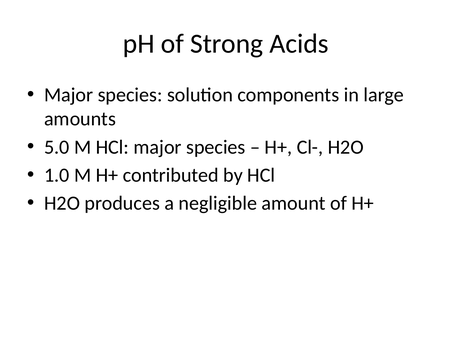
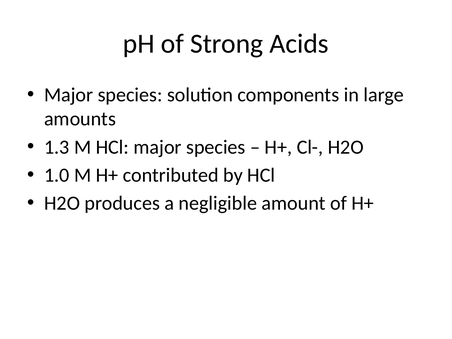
5.0: 5.0 -> 1.3 (57, 147)
